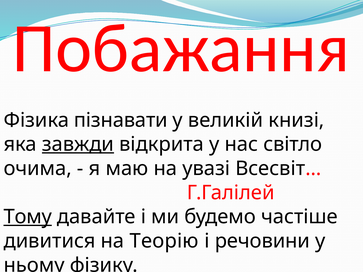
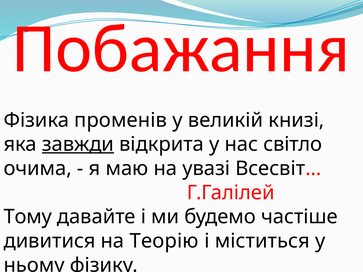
пізнавати: пізнавати -> променів (121, 120)
Тому underline: present -> none (28, 217)
речовини: речовини -> міститься (262, 241)
